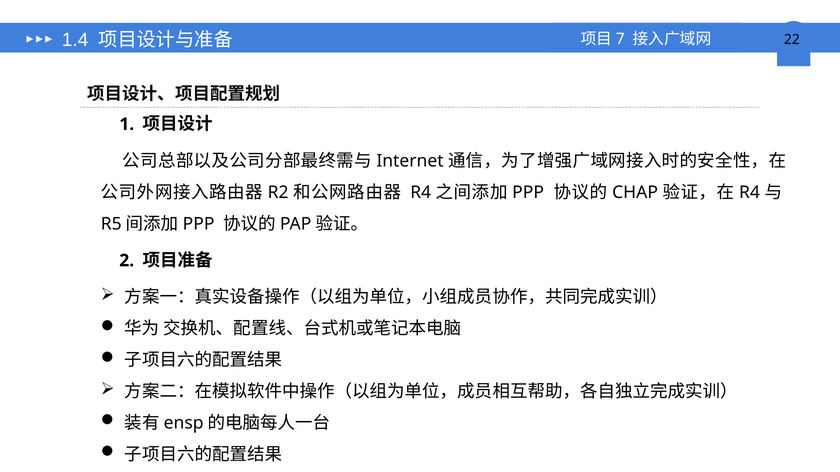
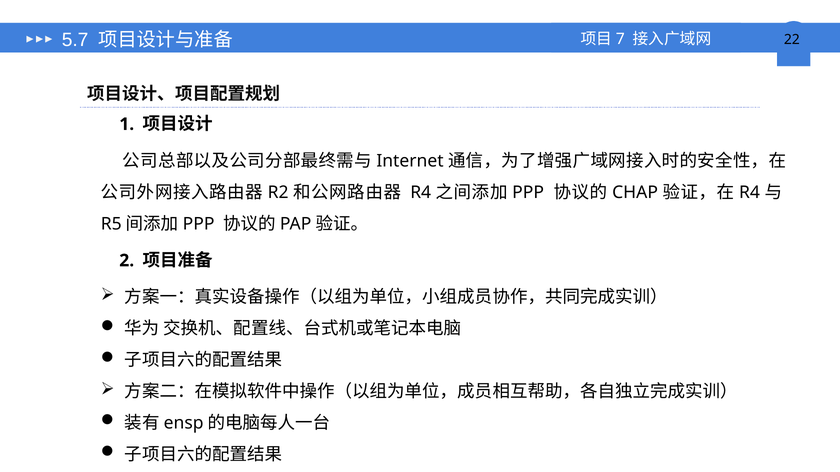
1.4: 1.4 -> 5.7 (75, 40)
